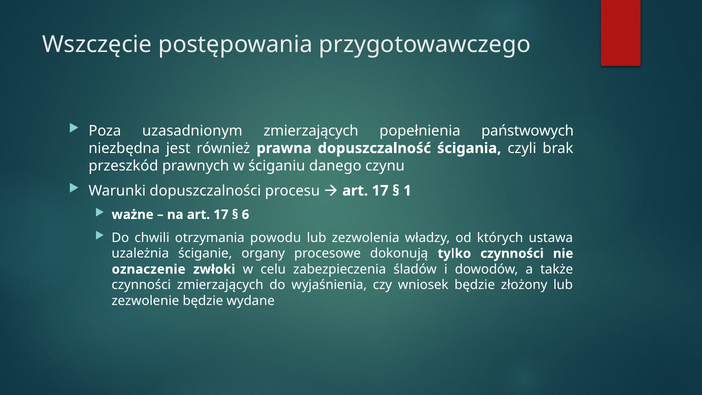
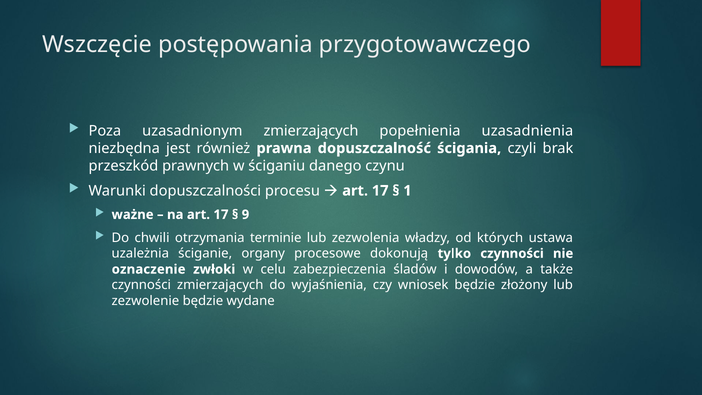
państwowych: państwowych -> uzasadnienia (527, 131)
6: 6 -> 9 (245, 215)
powodu: powodu -> terminie (276, 238)
